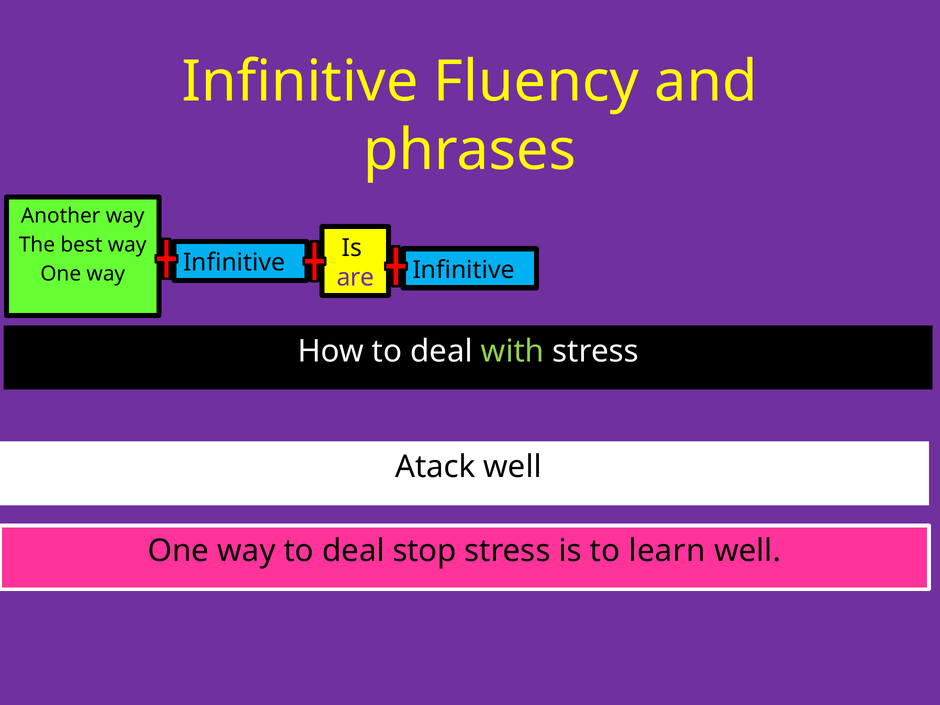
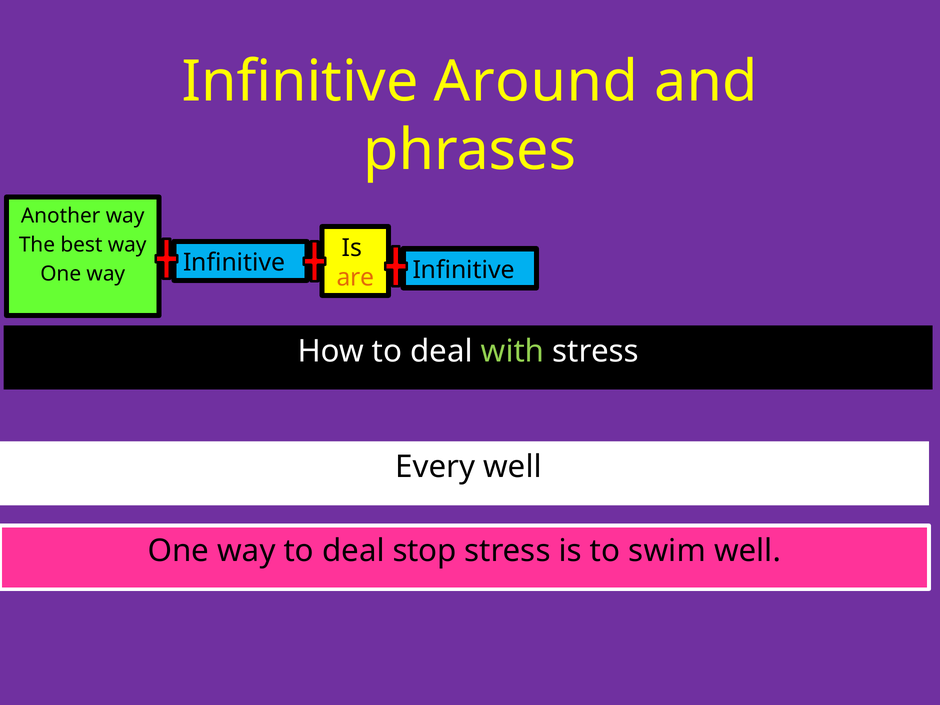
Fluency: Fluency -> Around (536, 82)
are colour: purple -> orange (355, 278)
Atack: Atack -> Every (435, 467)
learn: learn -> swim (667, 551)
